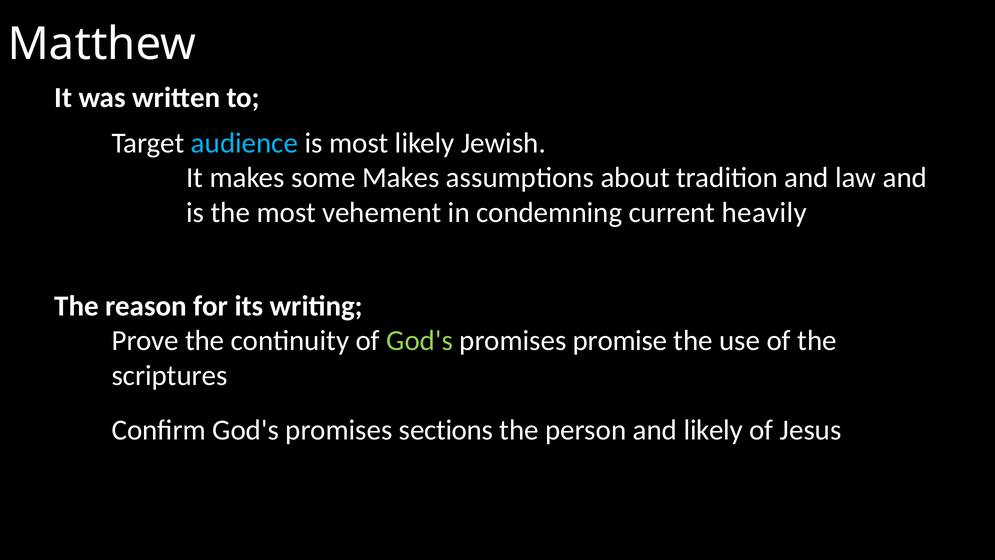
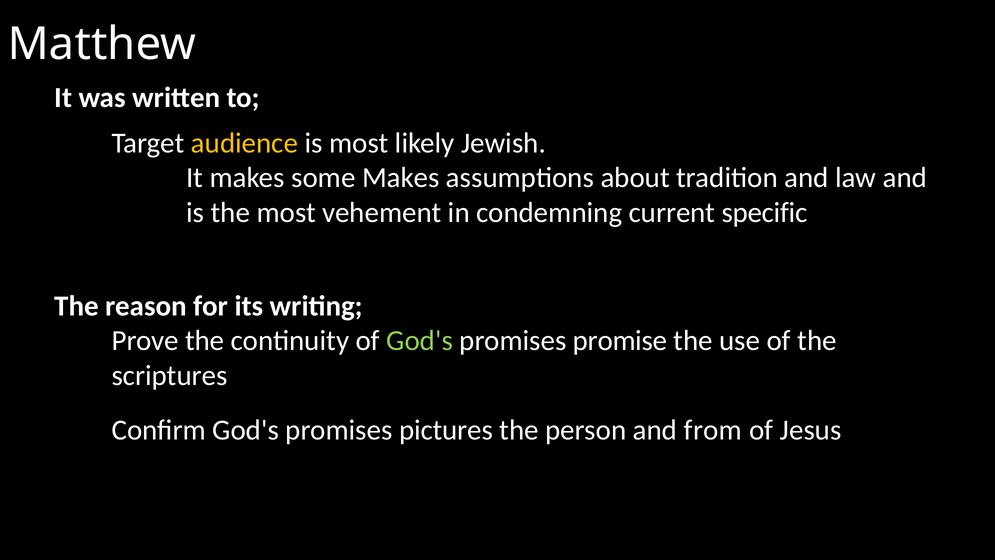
audience colour: light blue -> yellow (245, 143)
heavily: heavily -> specific (765, 213)
sections: sections -> pictures (446, 430)
and likely: likely -> from (713, 430)
